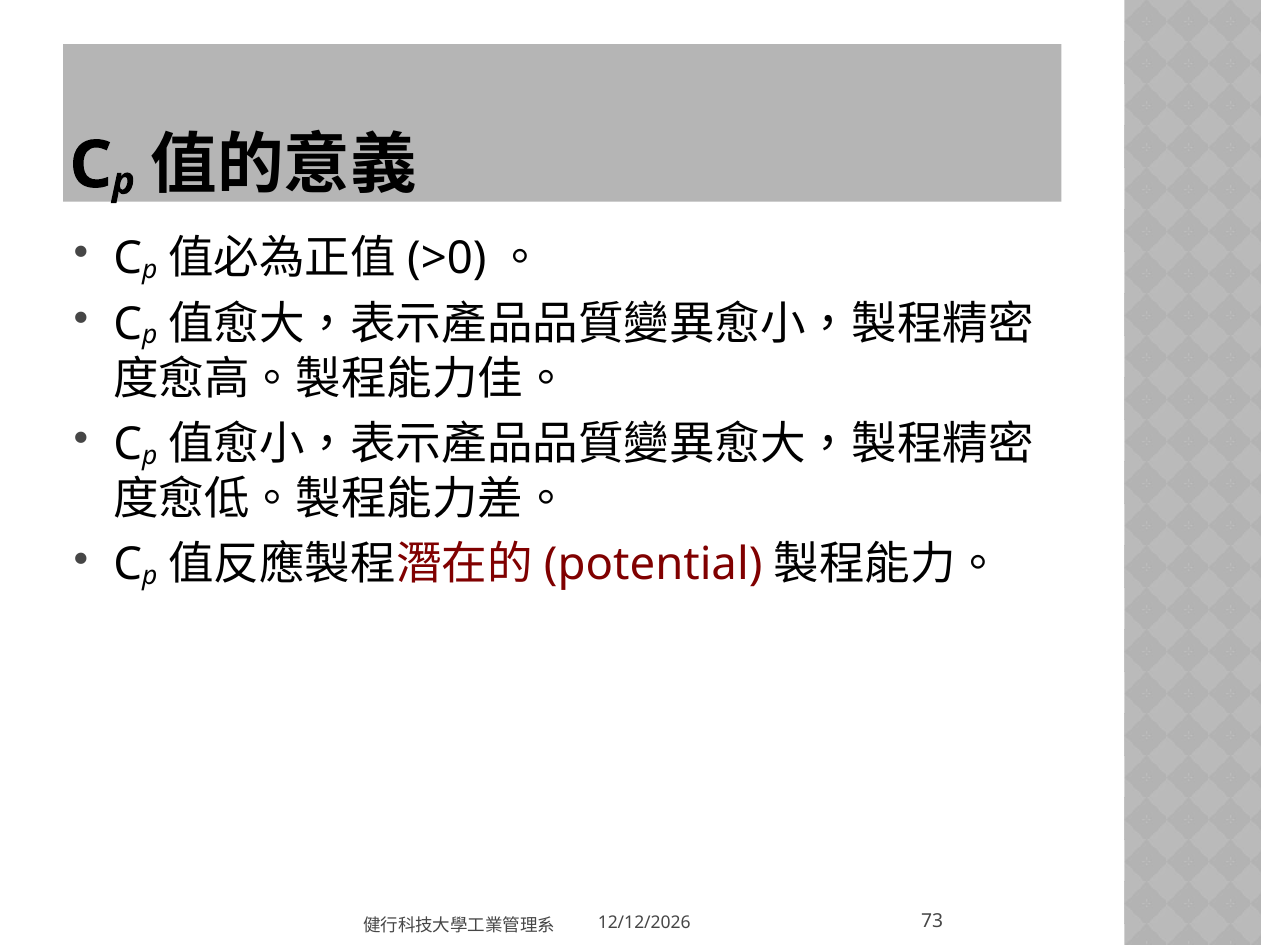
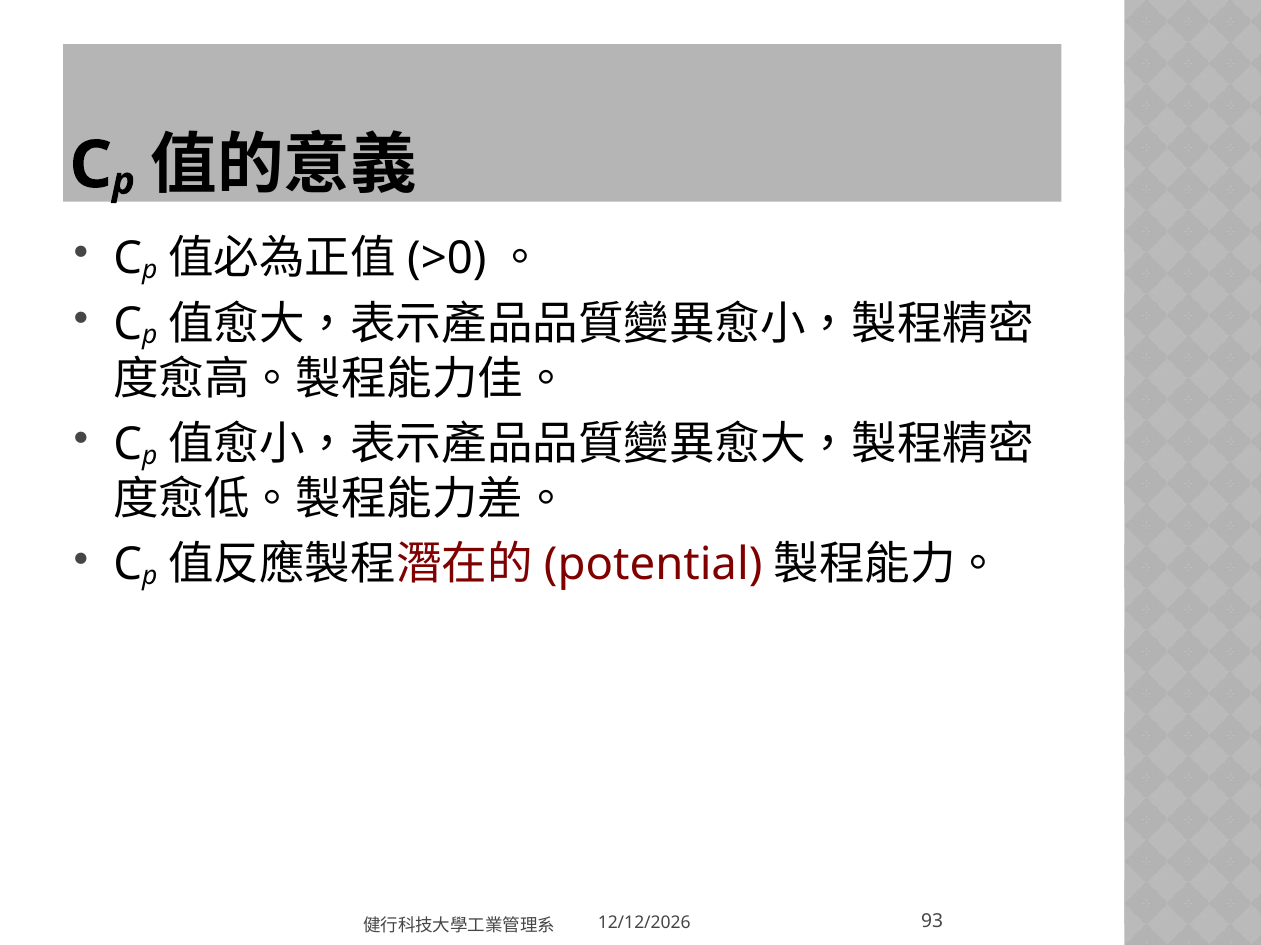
73: 73 -> 93 (932, 922)
